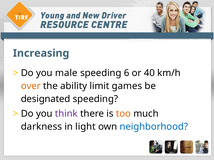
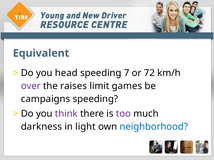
Increasing: Increasing -> Equivalent (41, 53)
male: male -> head (66, 73)
6: 6 -> 7 (127, 73)
40: 40 -> 72 (149, 73)
over colour: orange -> purple (31, 86)
ability: ability -> raises (74, 86)
designated: designated -> campaigns (46, 99)
too colour: orange -> purple (123, 114)
